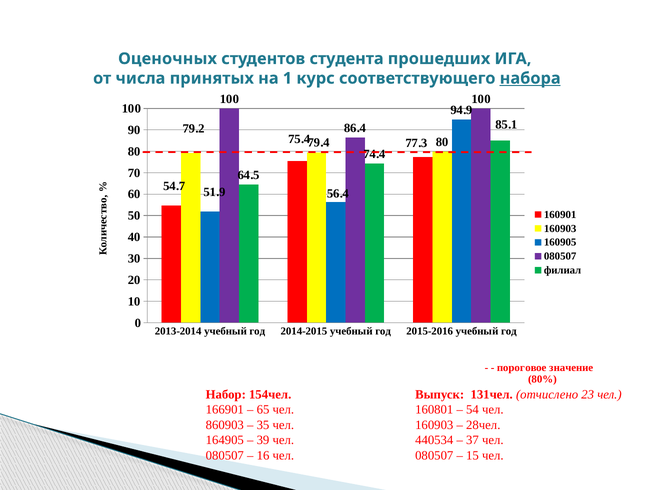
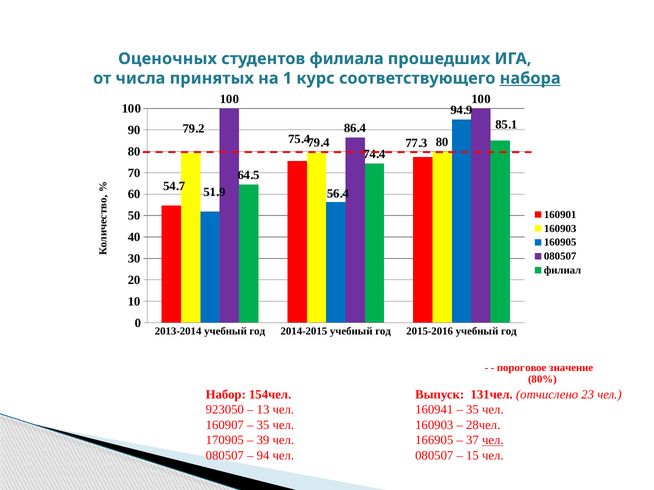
студента: студента -> филиала (347, 59)
166901: 166901 -> 923050 (225, 410)
65: 65 -> 13 (263, 410)
160801: 160801 -> 160941 (434, 410)
54: 54 -> 35 (472, 410)
860903: 860903 -> 160907 (225, 425)
164905: 164905 -> 170905 (225, 441)
440534: 440534 -> 166905 (434, 441)
чел underline: none -> present (493, 441)
16: 16 -> 94 (263, 456)
